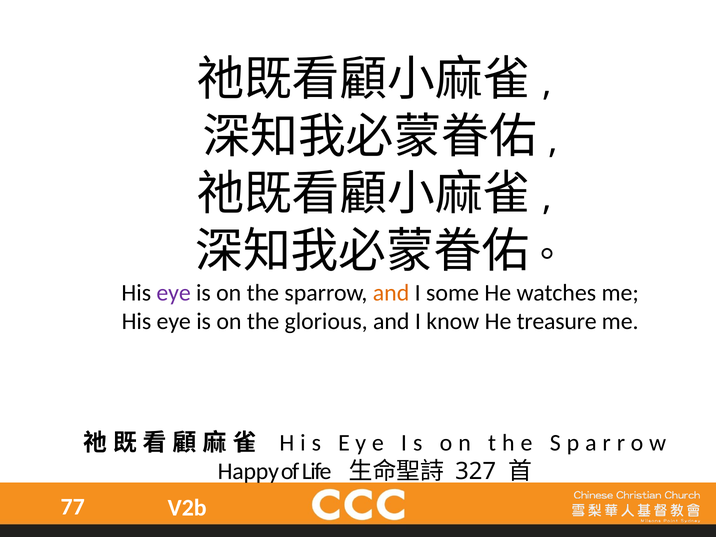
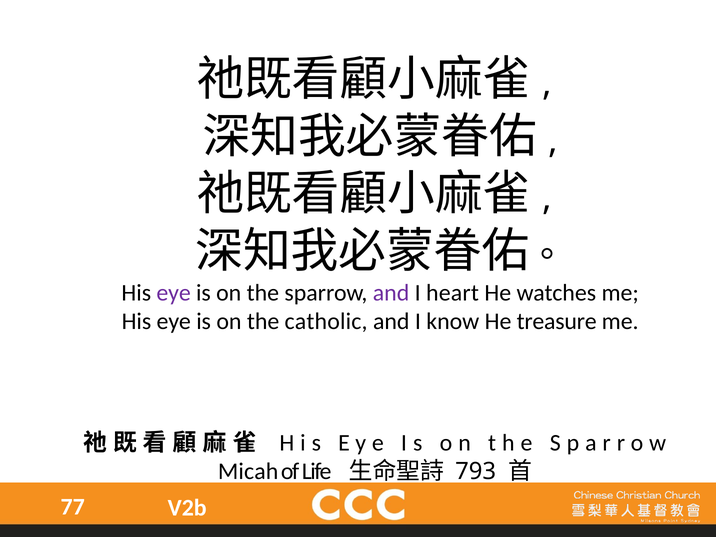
and colour: orange -> purple (391, 293)
some: some -> heart (453, 293)
glorious: glorious -> catholic (326, 321)
Happy: Happy -> Micah (248, 471)
327: 327 -> 793 (476, 471)
